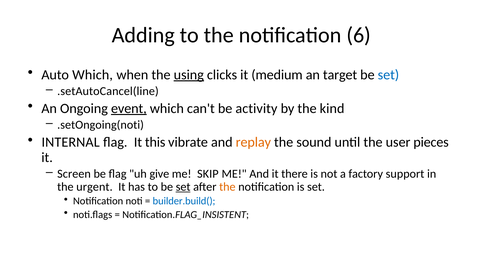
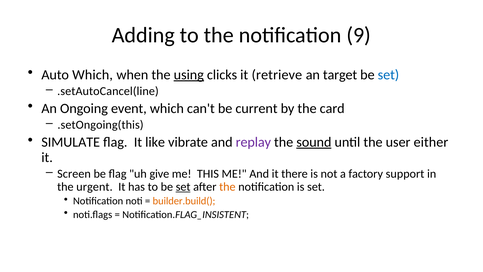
6: 6 -> 9 (359, 35)
medium: medium -> retrieve (277, 75)
event underline: present -> none (129, 108)
activity: activity -> current (257, 108)
kind: kind -> card (332, 108)
.setOngoing(noti: .setOngoing(noti -> .setOngoing(this (100, 125)
INTERNAL: INTERNAL -> SIMULATE (71, 142)
this: this -> like (155, 142)
replay colour: orange -> purple (253, 142)
sound underline: none -> present (314, 142)
pieces: pieces -> either (431, 142)
SKIP: SKIP -> THIS (208, 174)
builder.build( colour: blue -> orange (184, 201)
